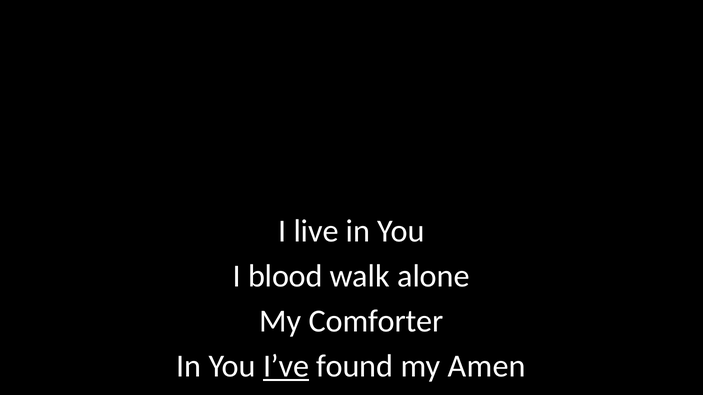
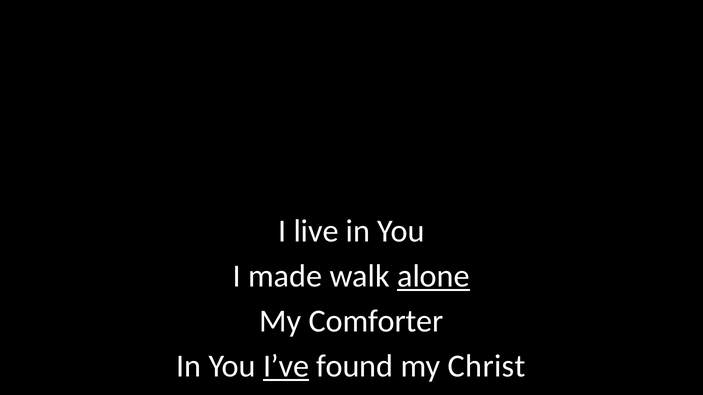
blood: blood -> made (285, 276)
alone underline: none -> present (433, 276)
Amen: Amen -> Christ (487, 366)
